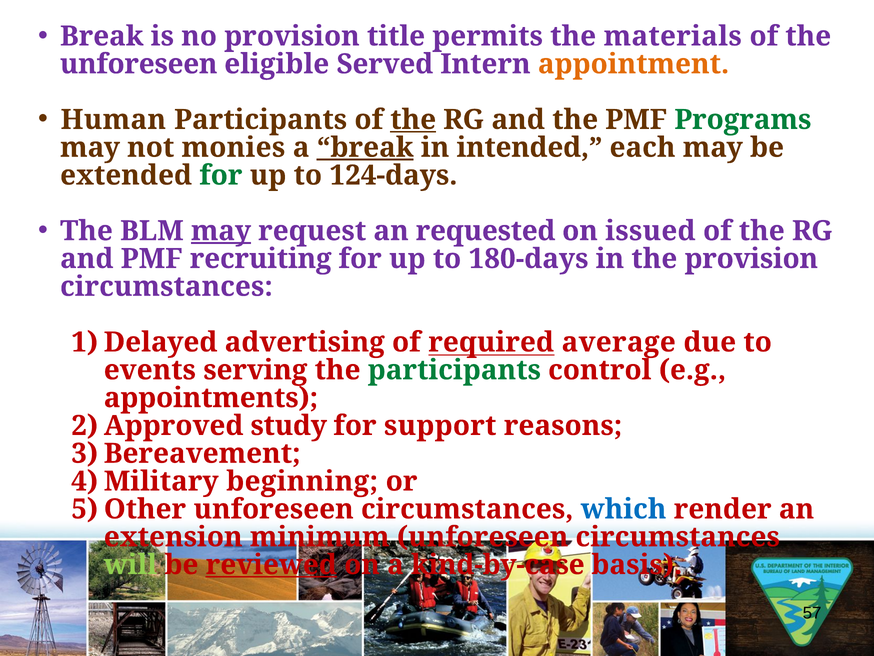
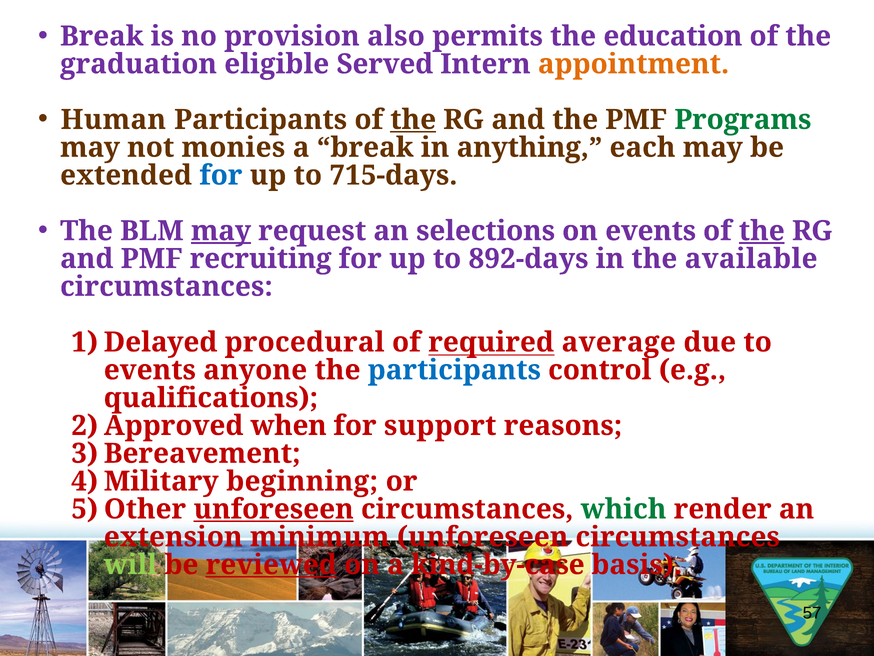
title: title -> also (396, 36)
materials: materials -> education (673, 36)
unforeseen: unforeseen -> graduation (139, 64)
break underline: present -> none (365, 147)
intended: intended -> anything (530, 147)
for colour: green -> blue (221, 175)
124-days: 124-days -> 715-days (393, 175)
requested: requested -> selections (486, 231)
on issued: issued -> events (651, 231)
the underline: none -> present (762, 231)
180-days: 180-days -> 892-days (528, 259)
the provision: provision -> available (751, 259)
advertising: advertising -> procedural (305, 342)
serving: serving -> anyone (255, 370)
participants colour: green -> blue (454, 370)
appointments: appointments -> qualifications (211, 398)
study: study -> when (289, 425)
unforeseen underline: none -> present (274, 509)
which colour: blue -> green (624, 509)
